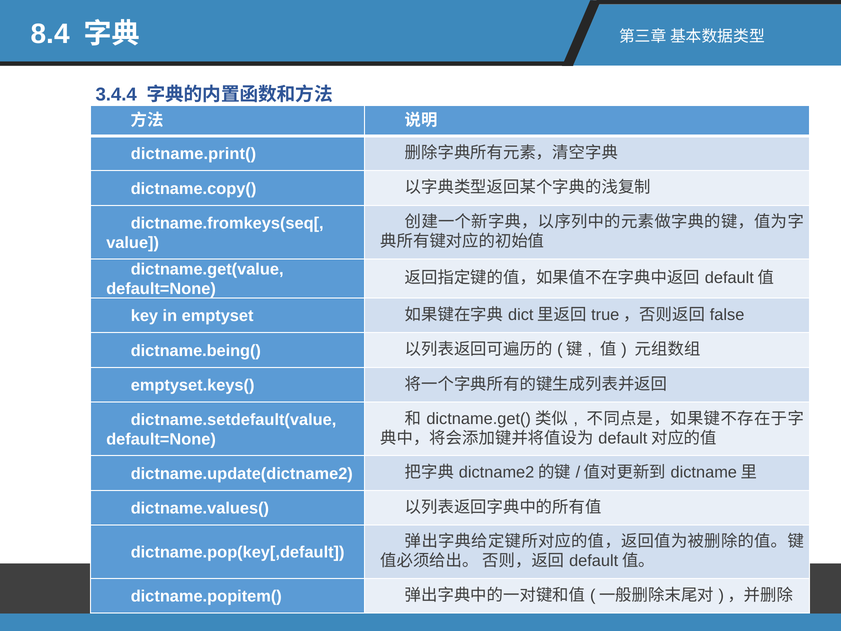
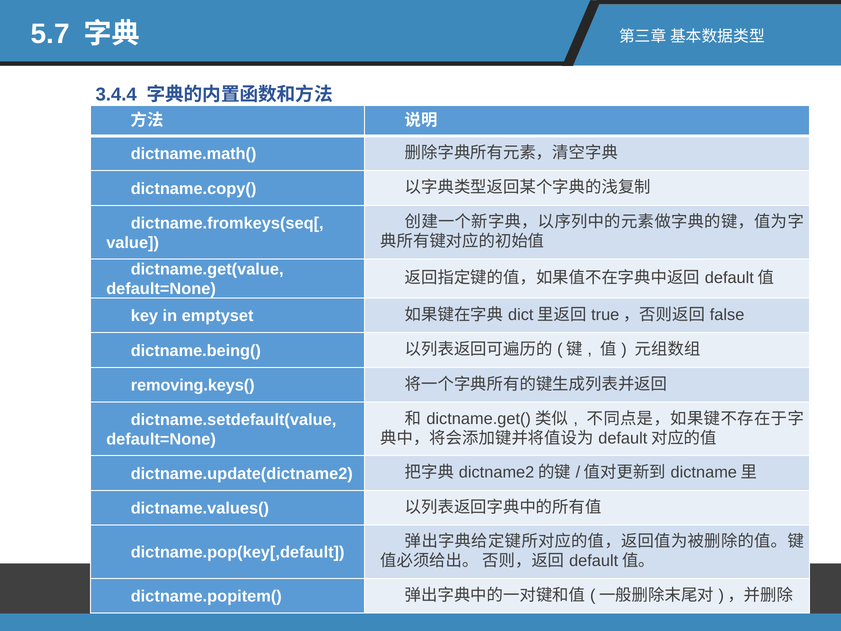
8.4: 8.4 -> 5.7 (50, 34)
dictname.print(: dictname.print( -> dictname.math( (194, 154)
emptyset.keys(: emptyset.keys( -> removing.keys( (193, 385)
